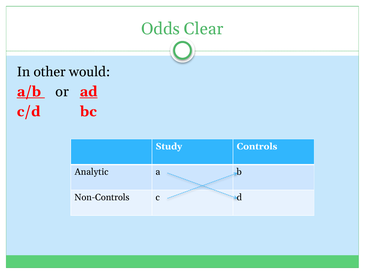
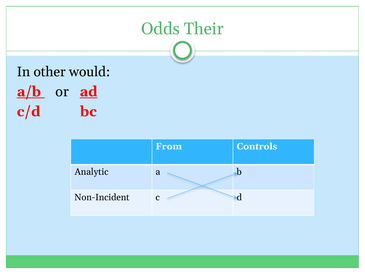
Clear: Clear -> Their (204, 29)
Study: Study -> From (169, 146)
Non-Controls: Non-Controls -> Non-Incident (102, 197)
